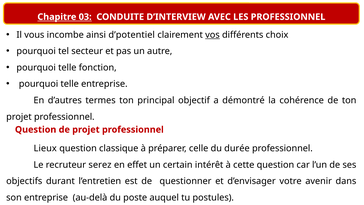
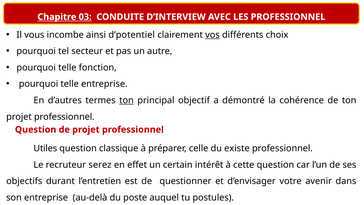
ton underline: none -> present (127, 100)
Lieux: Lieux -> Utiles (45, 148)
durée: durée -> existe (237, 148)
